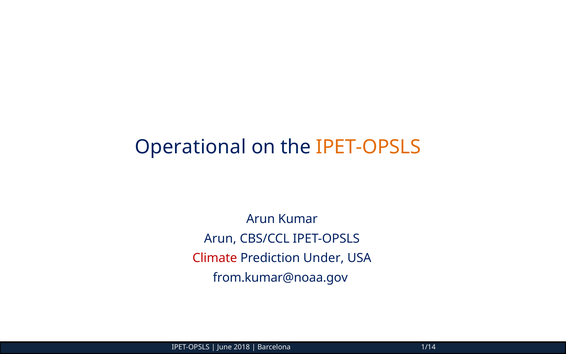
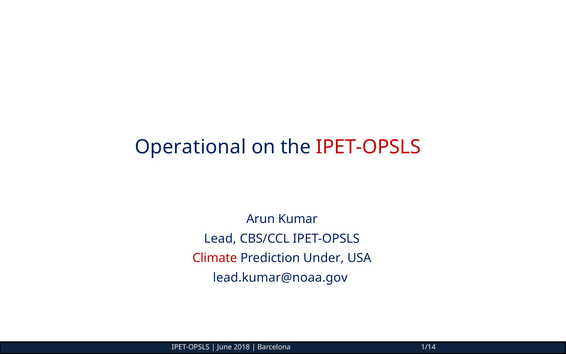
IPET-OPSLS colour: orange -> red (368, 147)
Arun: Arun -> Lead (220, 238)
from.kumar@noaa.gov: from.kumar@noaa.gov -> lead.kumar@noaa.gov (280, 278)
